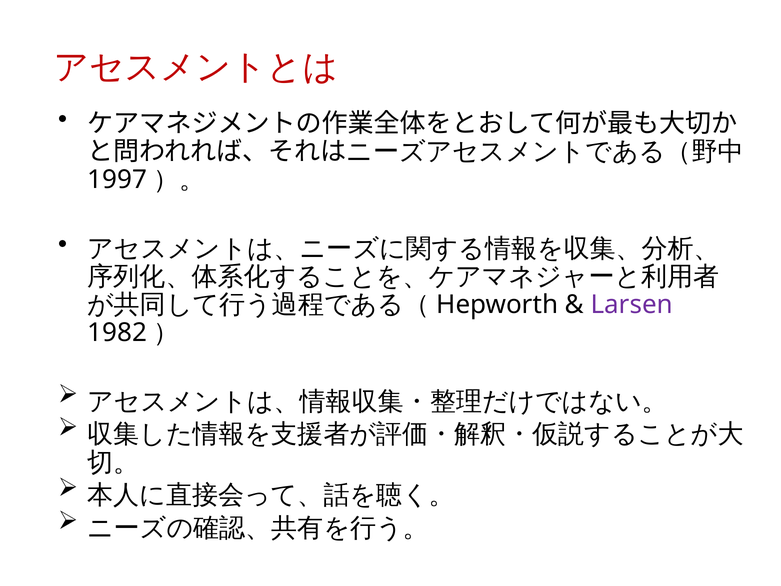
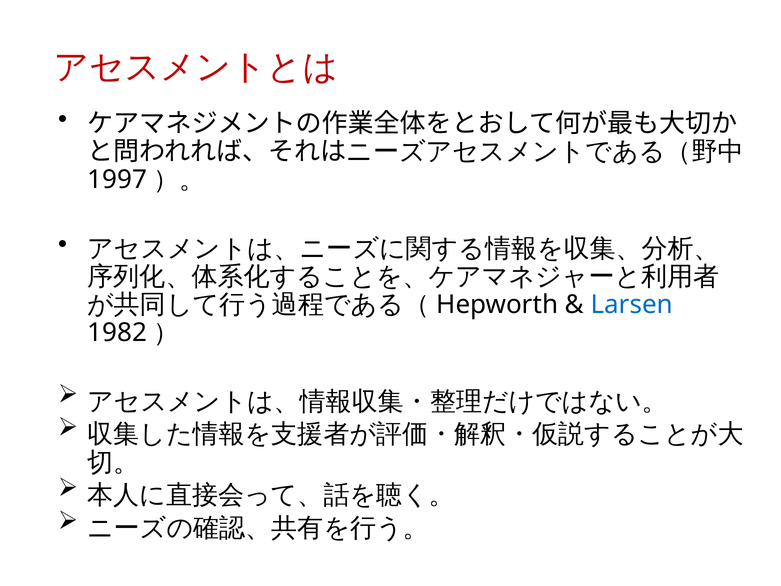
Larsen colour: purple -> blue (632, 305)
